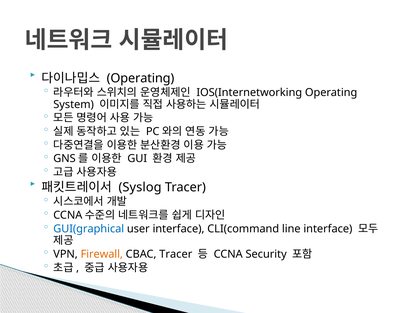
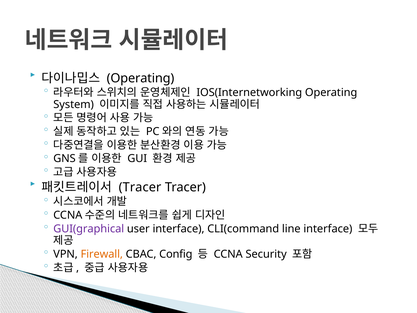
Syslog: Syslog -> Tracer (140, 187)
GUI(graphical colour: blue -> purple (89, 229)
CBAC Tracer: Tracer -> Config (176, 254)
